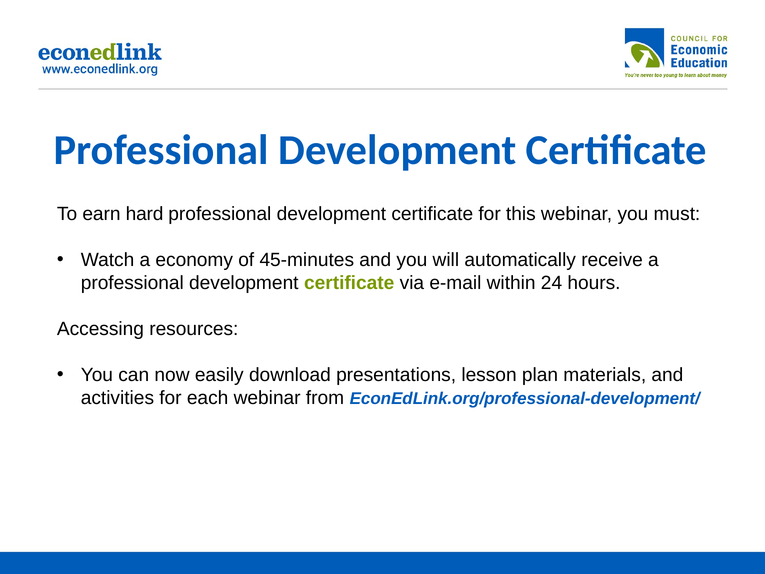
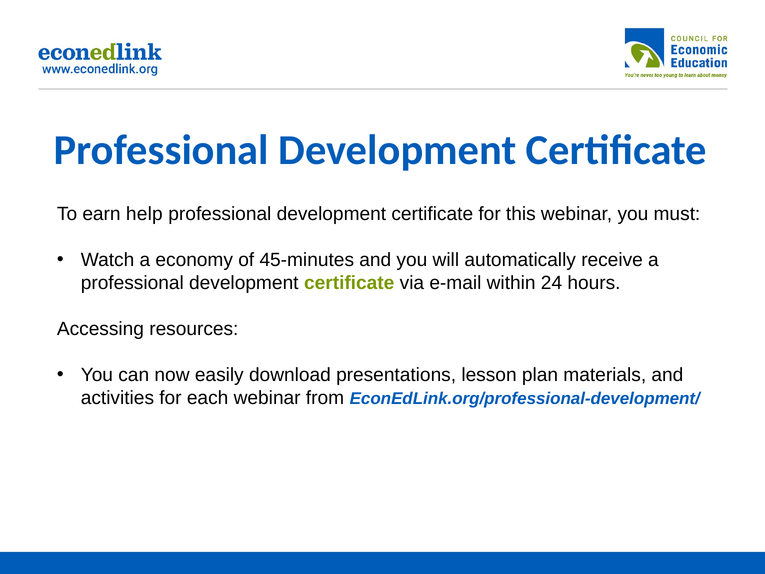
hard: hard -> help (144, 214)
